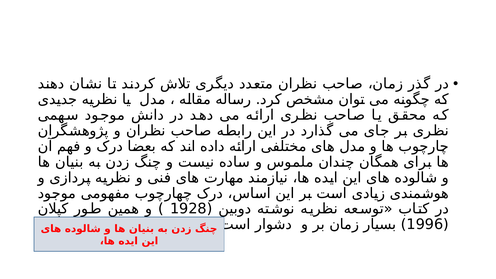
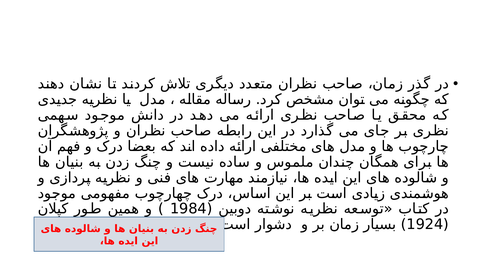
1928: 1928 -> 1984 (188, 209)
1996: 1996 -> 1924 (425, 225)
